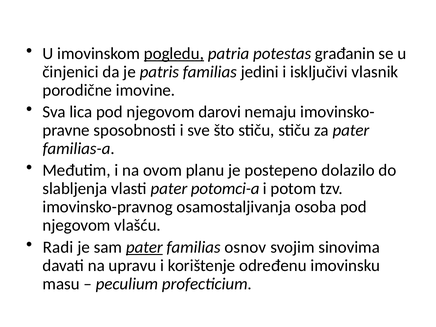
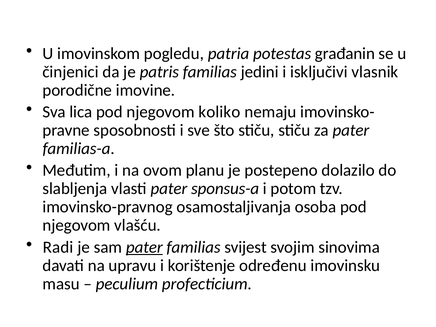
pogledu underline: present -> none (174, 54)
darovi: darovi -> koliko (220, 112)
potomci-a: potomci-a -> sponsus-a (225, 189)
osnov: osnov -> svijest (246, 247)
